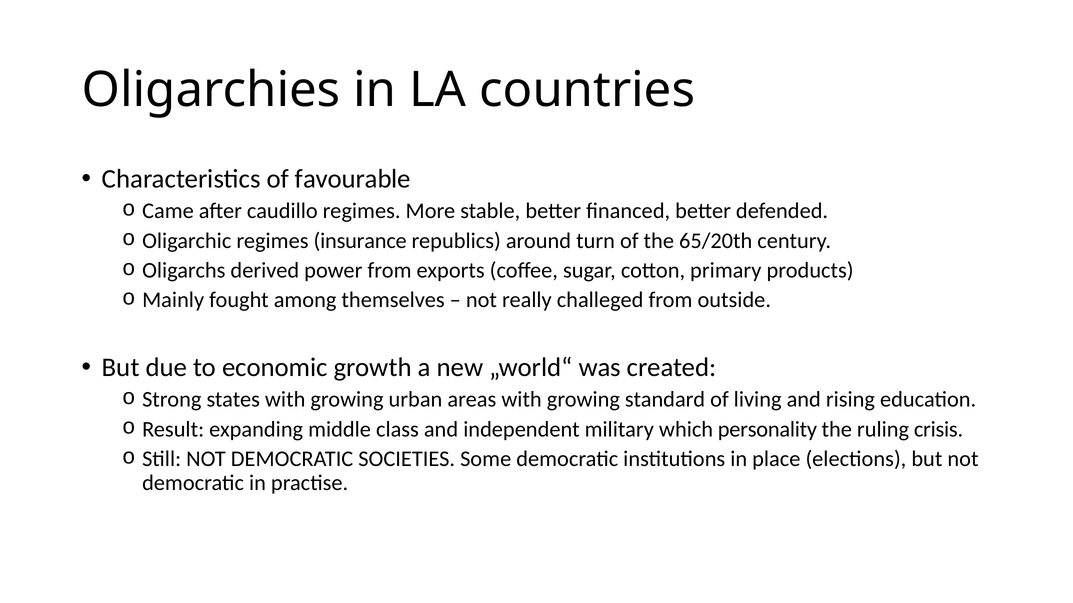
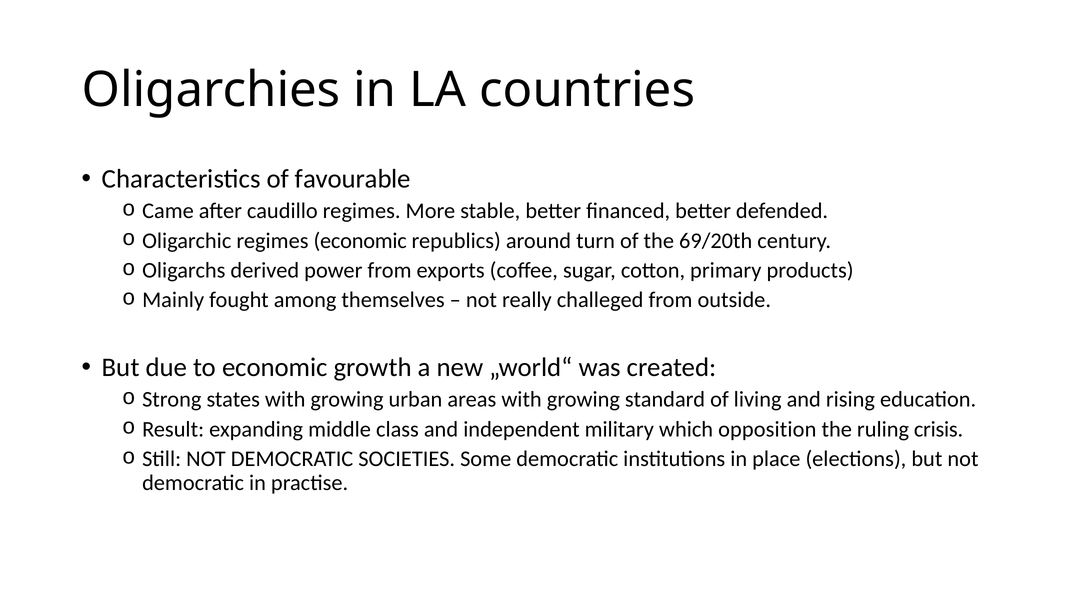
regimes insurance: insurance -> economic (360, 241)
65/20th: 65/20th -> 69/20th (716, 241)
personality: personality -> opposition (767, 430)
